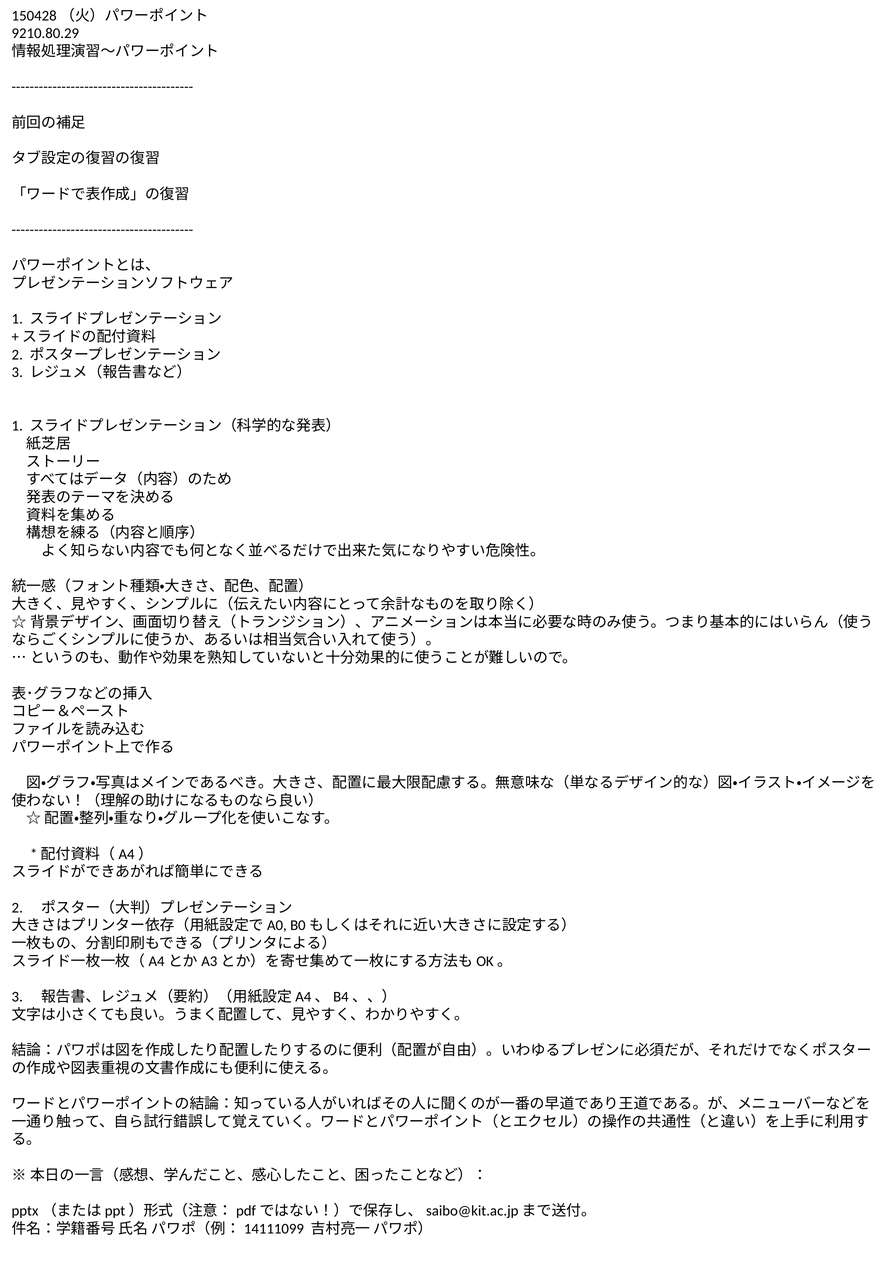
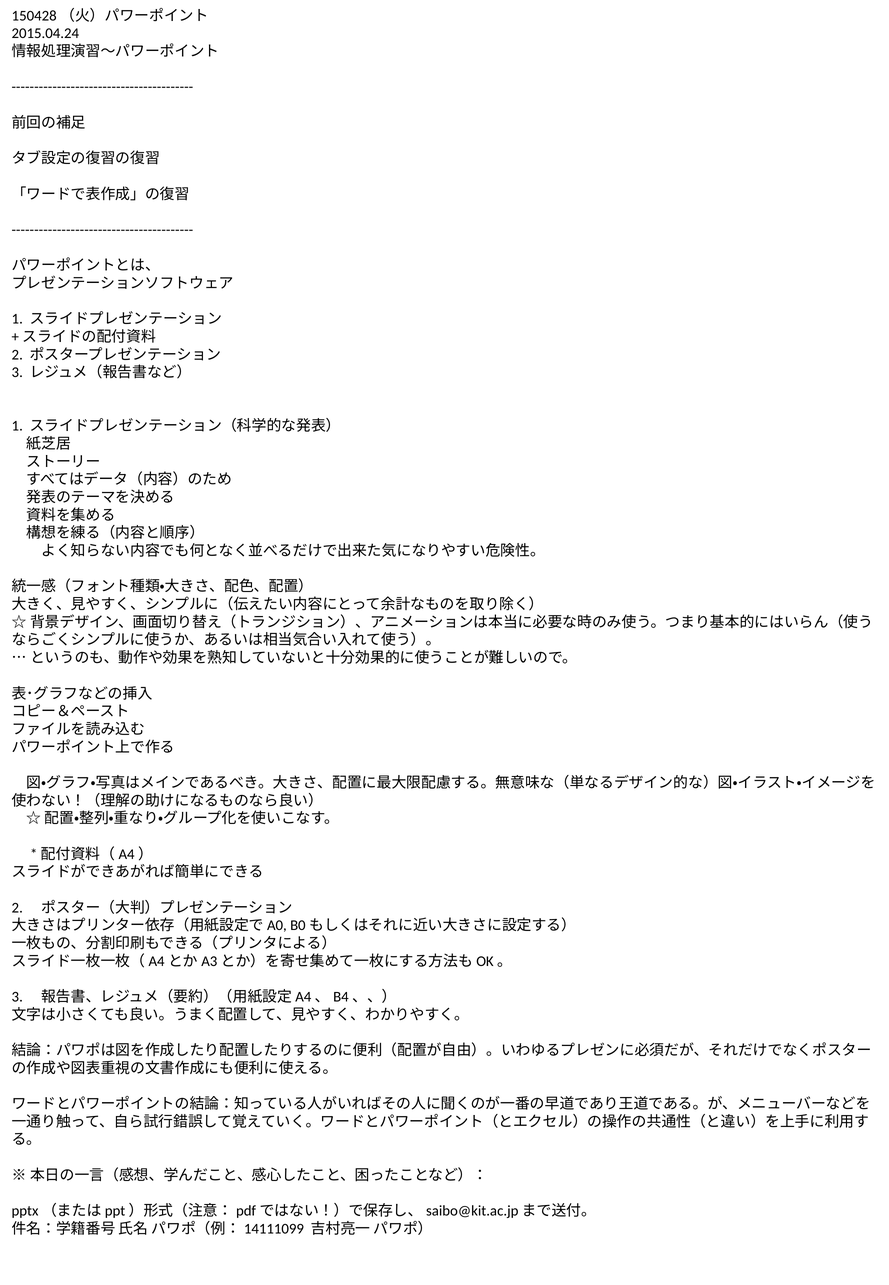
9210.80.29: 9210.80.29 -> 2015.04.24 (45, 34)
